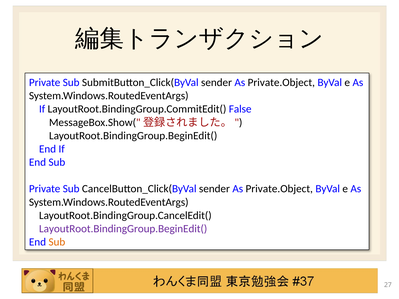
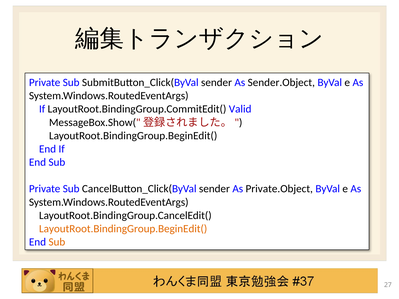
SubmitButton_Click(ByVal sender As Private.Object: Private.Object -> Sender.Object (281, 83)
False: False -> Valid (240, 109)
LayoutRoot.BindingGroup.BeginEdit( colour: purple -> orange (123, 229)
